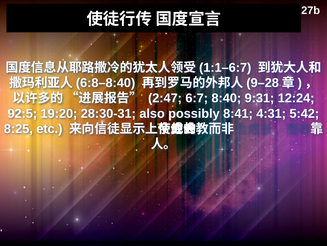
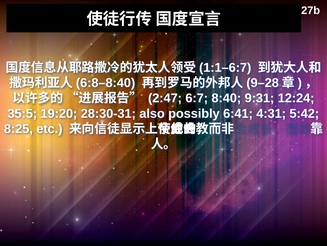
92:5: 92:5 -> 35:5 (22, 113)
8:41: 8:41 -> 6:41 (238, 113)
